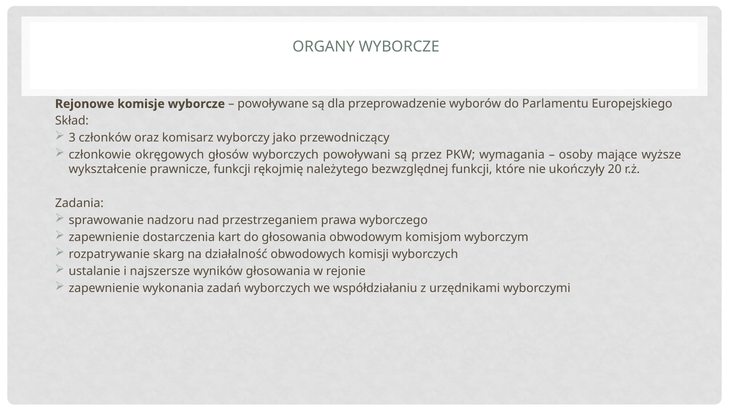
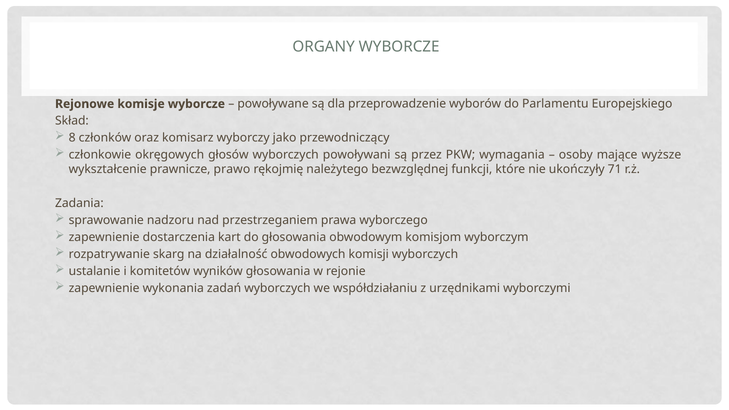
3: 3 -> 8 (72, 138)
prawnicze funkcji: funkcji -> prawo (232, 169)
20: 20 -> 71 (615, 169)
najszersze: najszersze -> komitetów (160, 271)
